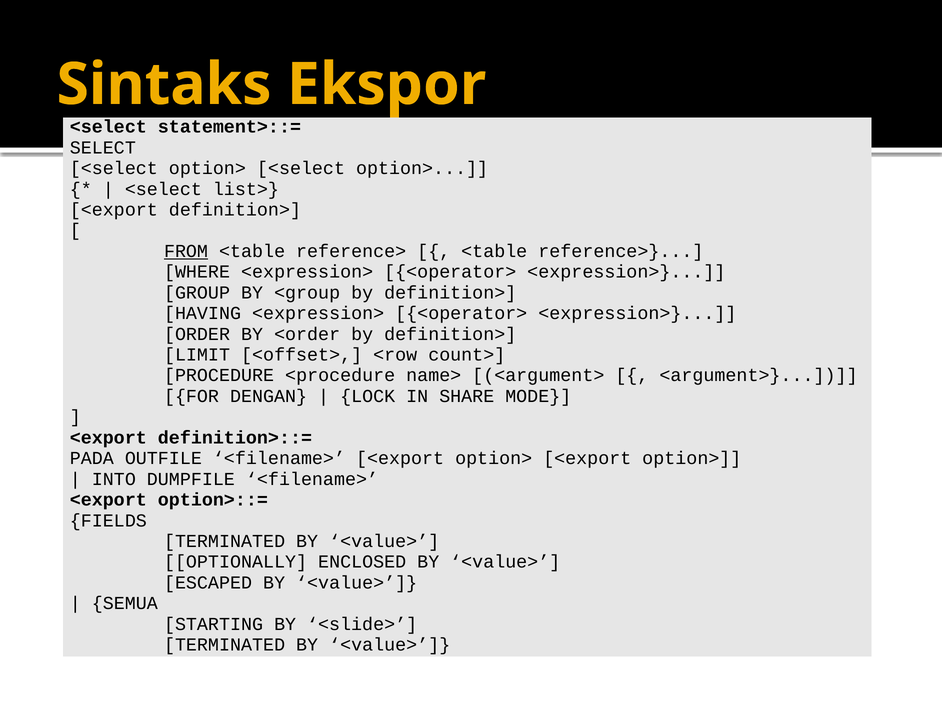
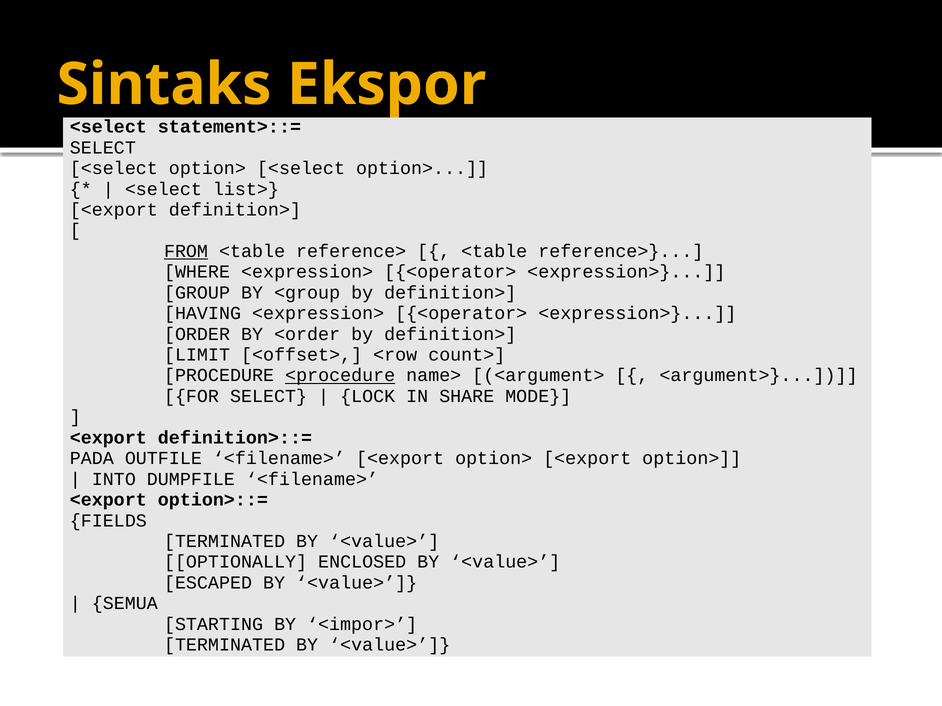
<procedure underline: none -> present (340, 376)
FOR DENGAN: DENGAN -> SELECT (269, 396)
<slide>: <slide> -> <impor> (362, 625)
